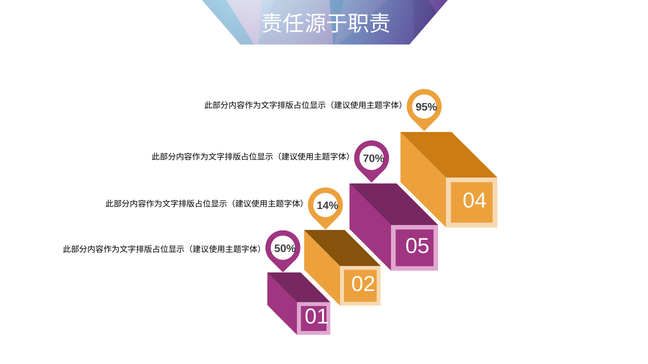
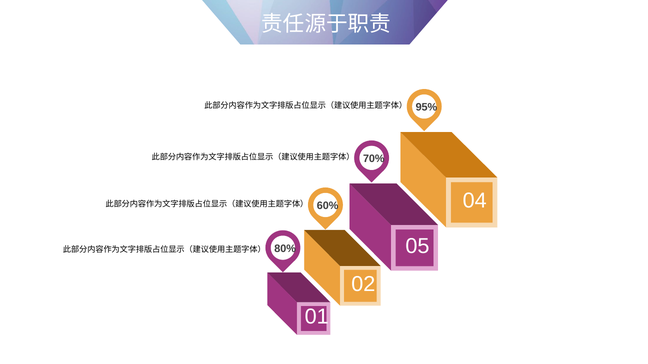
14%: 14% -> 60% (328, 206)
50%: 50% -> 80% (285, 249)
